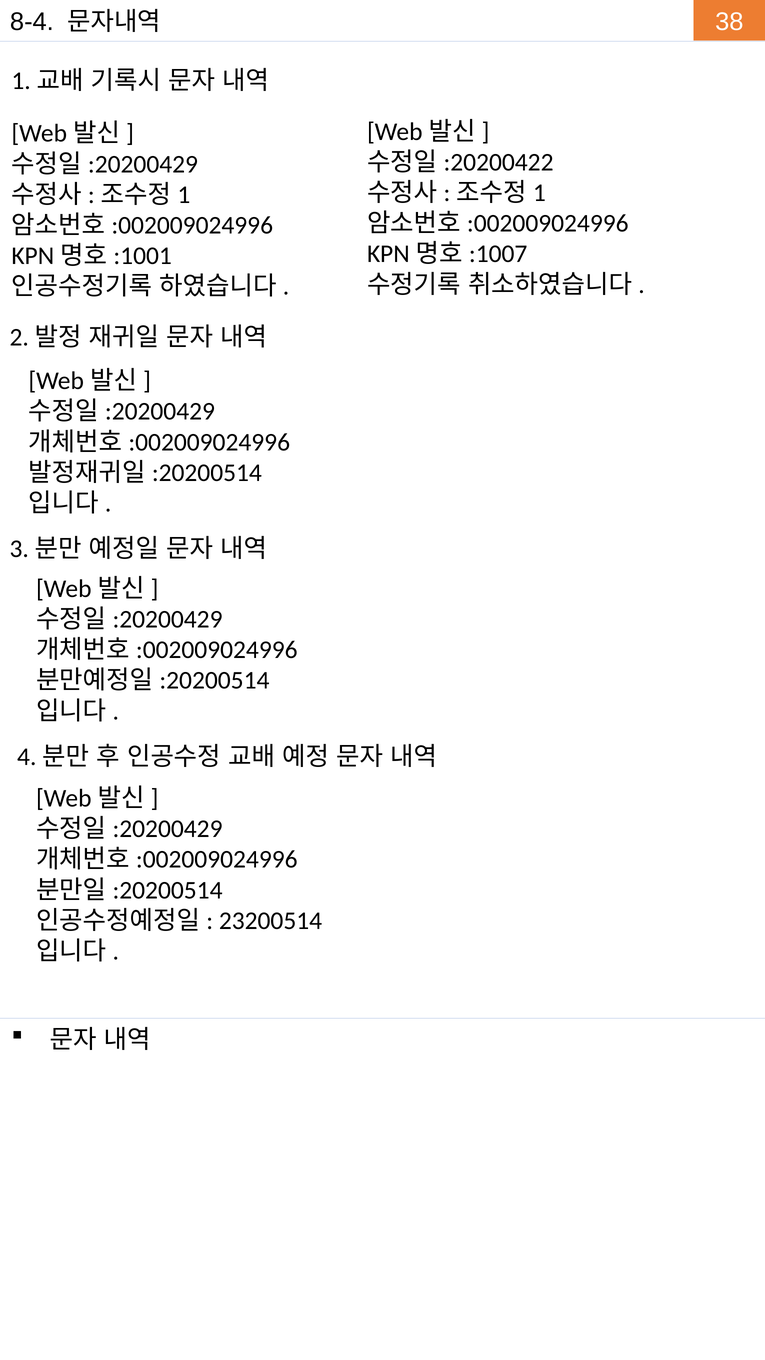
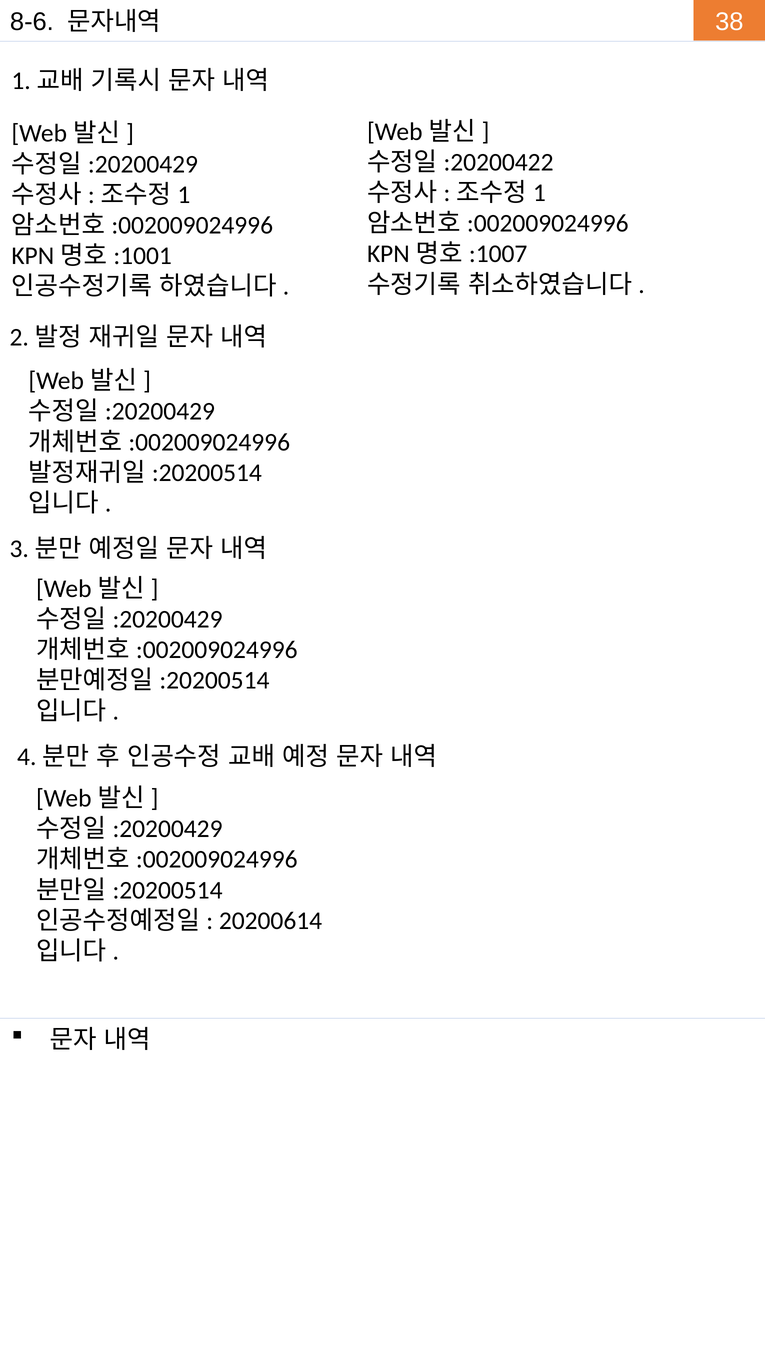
8-4: 8-4 -> 8-6 (32, 22)
23200514: 23200514 -> 20200614 (270, 921)
